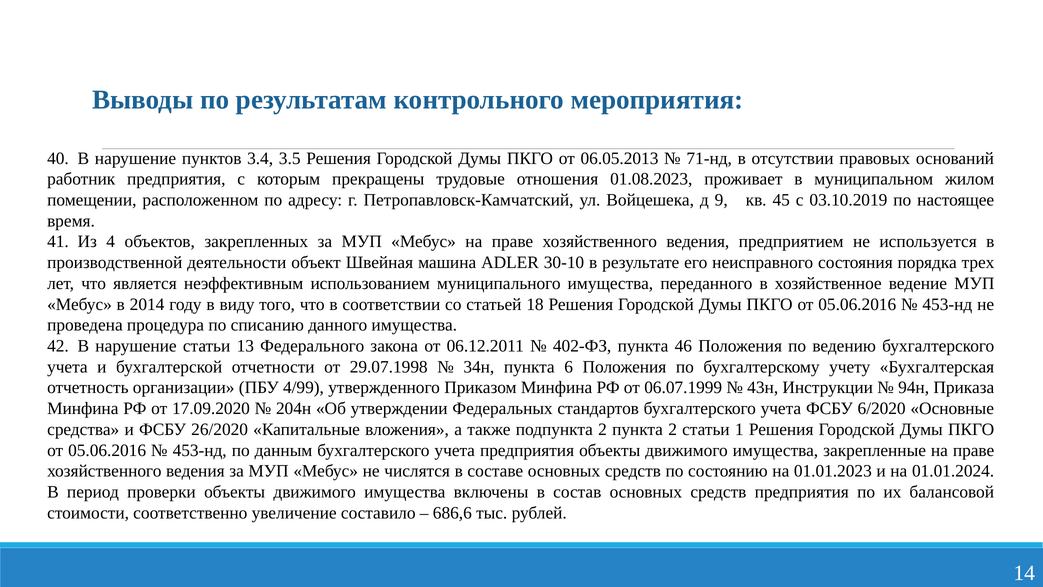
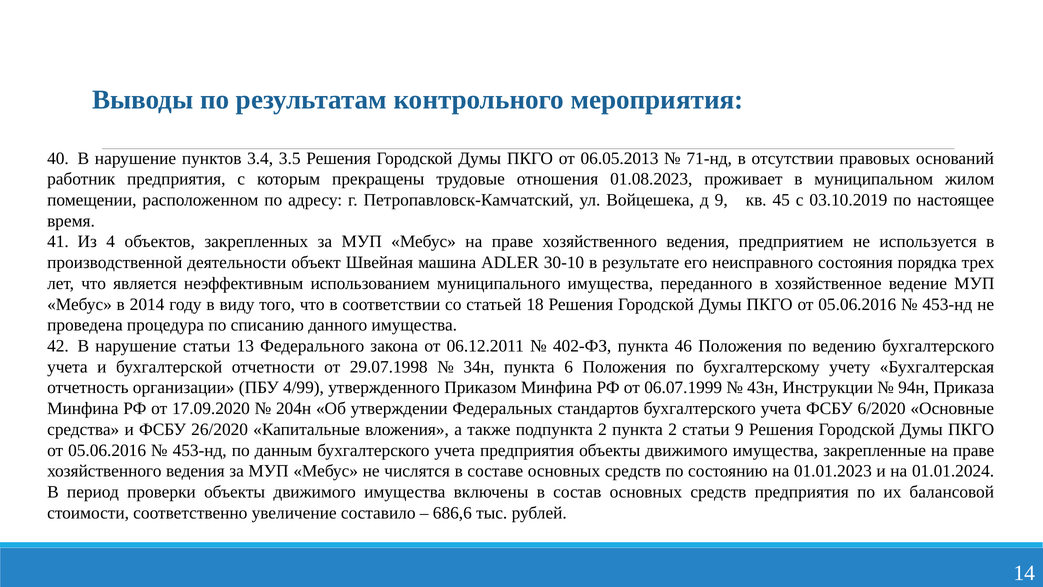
статьи 1: 1 -> 9 (739, 429)
